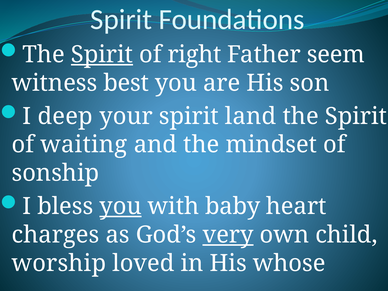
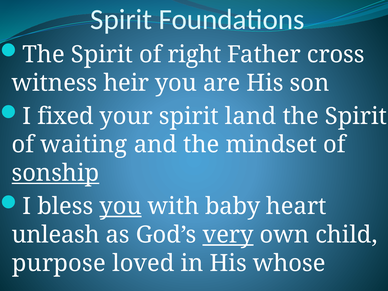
Spirit underline: present -> none (102, 54)
seem: seem -> cross (336, 54)
best: best -> heir (126, 83)
deep: deep -> fixed (65, 116)
sonship underline: none -> present (55, 173)
charges: charges -> unleash (56, 235)
worship: worship -> purpose (59, 263)
